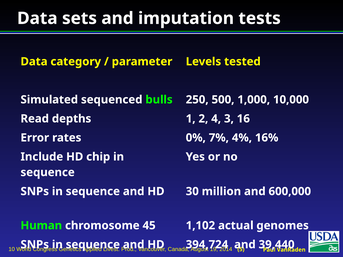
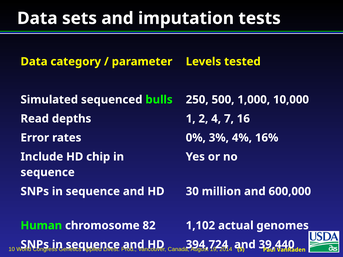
3: 3 -> 7 (229, 119)
7%: 7% -> 3% (219, 138)
45: 45 -> 82 (149, 226)
